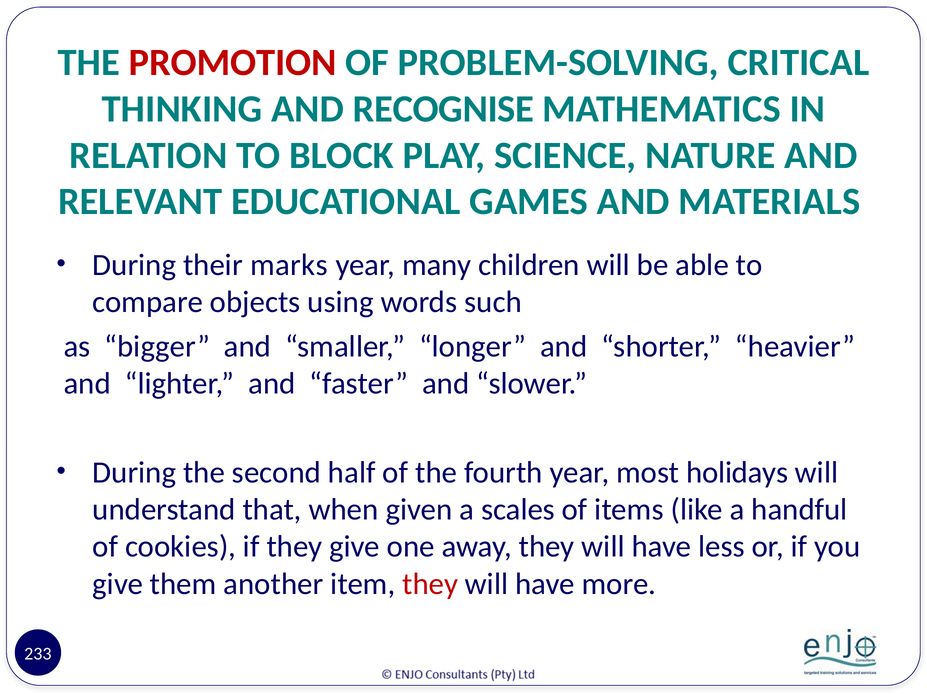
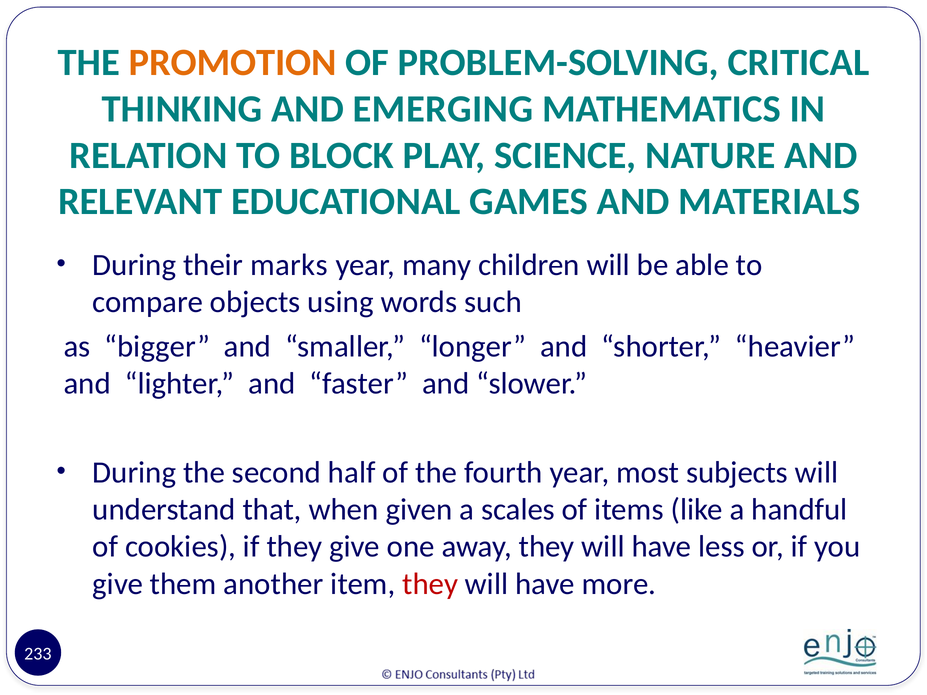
PROMOTION colour: red -> orange (233, 63)
RECOGNISE: RECOGNISE -> EMERGING (443, 109)
holidays: holidays -> subjects (737, 473)
